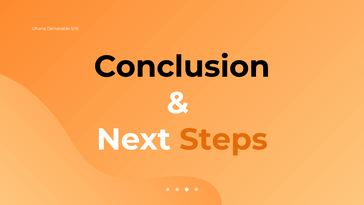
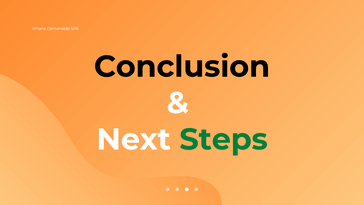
Steps colour: orange -> green (224, 139)
